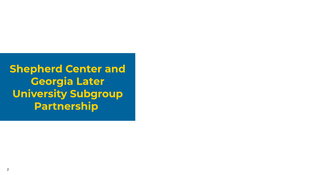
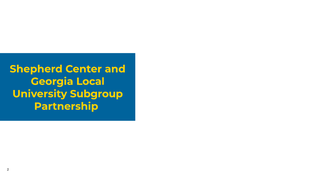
Later: Later -> Local (90, 81)
